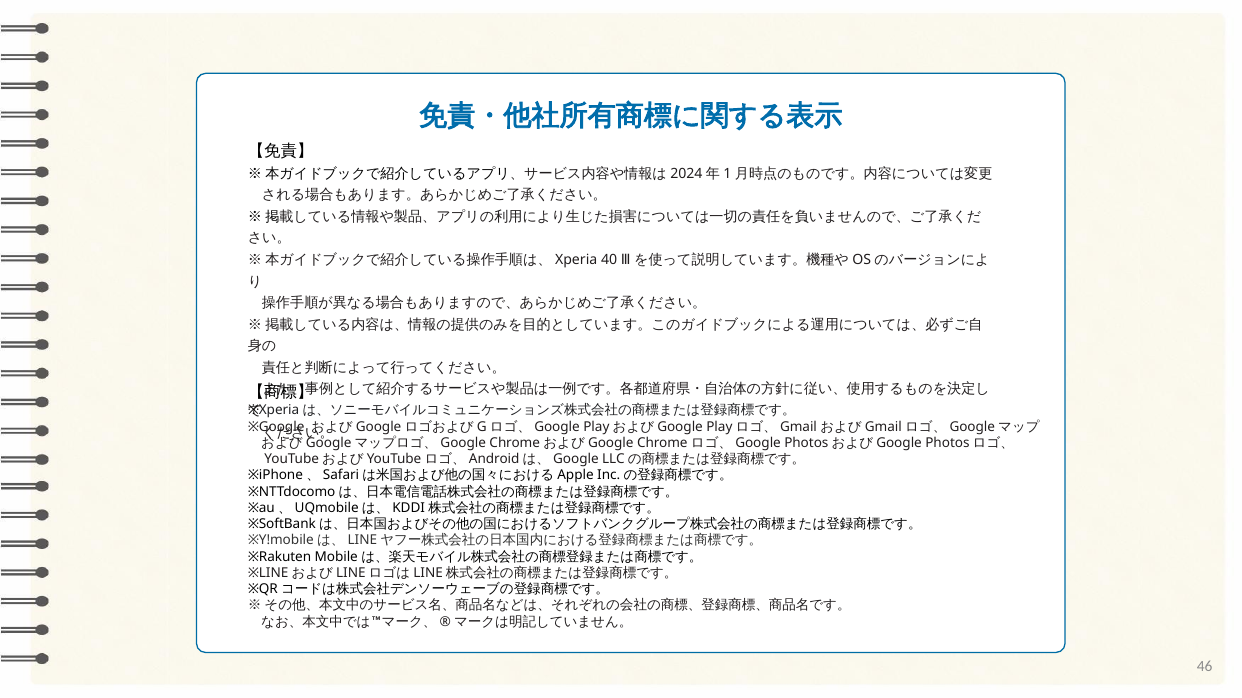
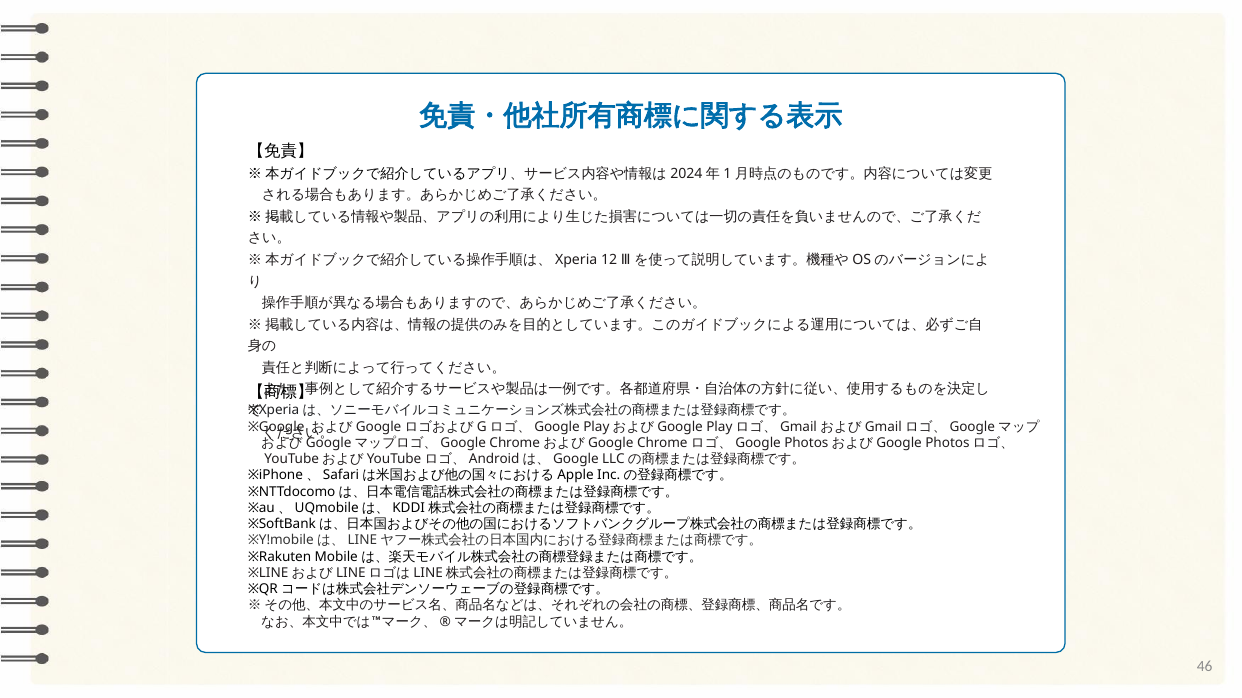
40: 40 -> 12 (609, 260)
